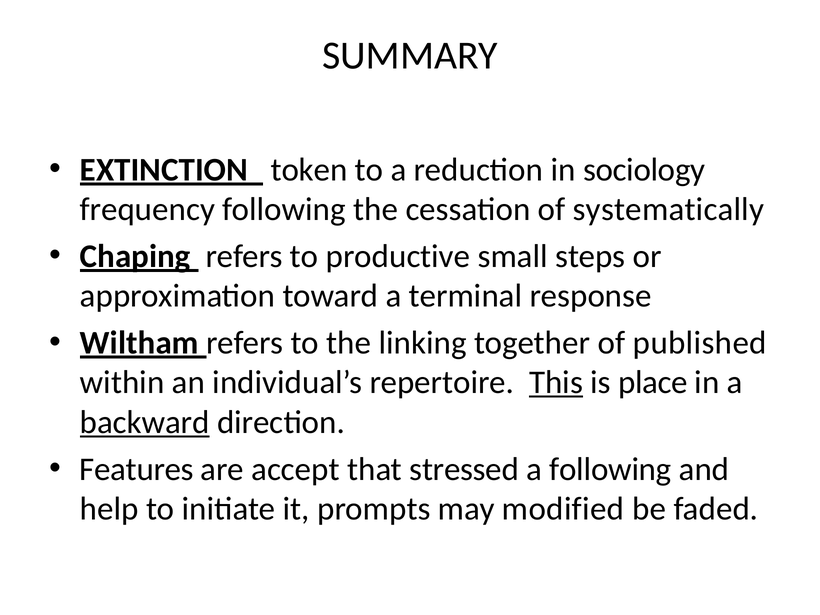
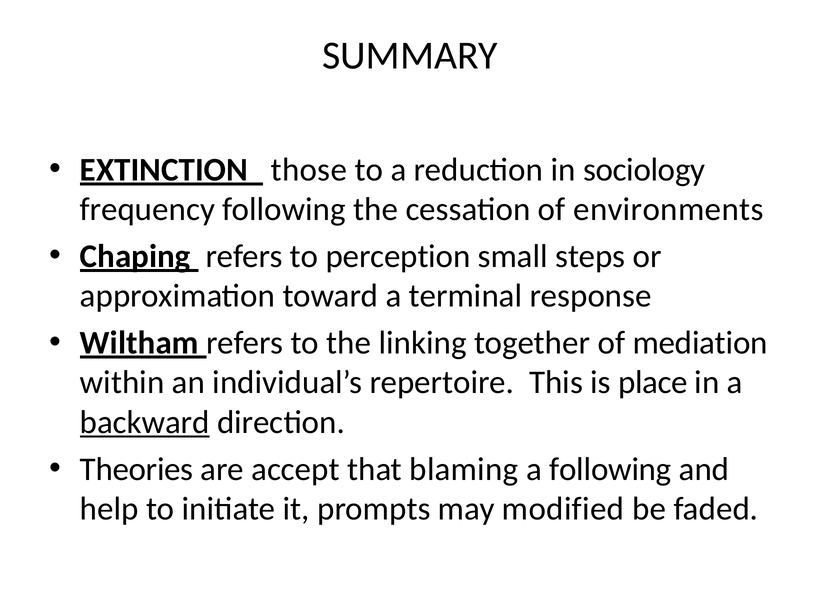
token: token -> those (309, 170)
systematically: systematically -> environments (668, 209)
productive: productive -> perception (398, 256)
published: published -> mediation (700, 343)
This underline: present -> none (556, 383)
Features: Features -> Theories (137, 469)
stressed: stressed -> blaming (464, 469)
